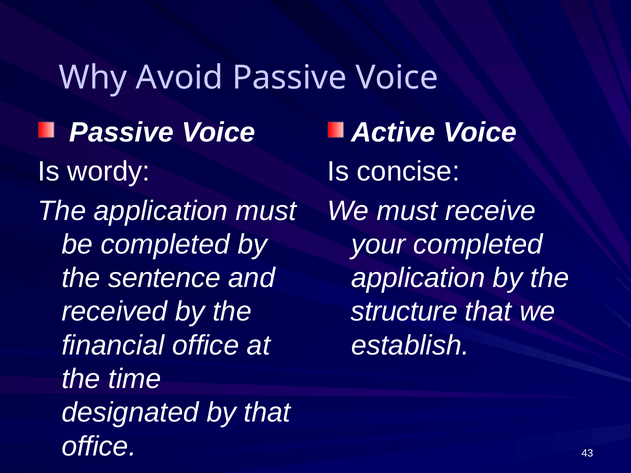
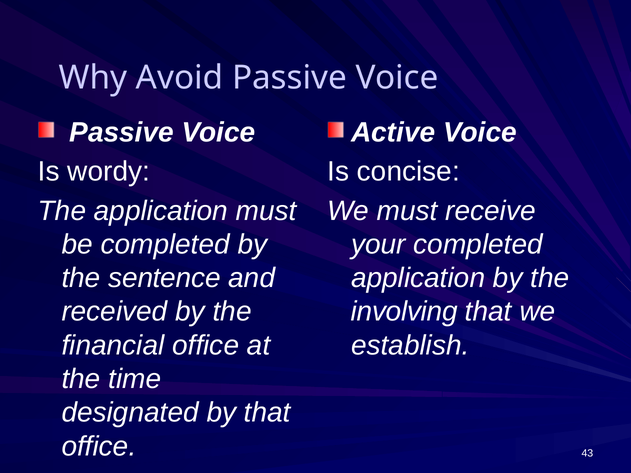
structure: structure -> involving (404, 312)
